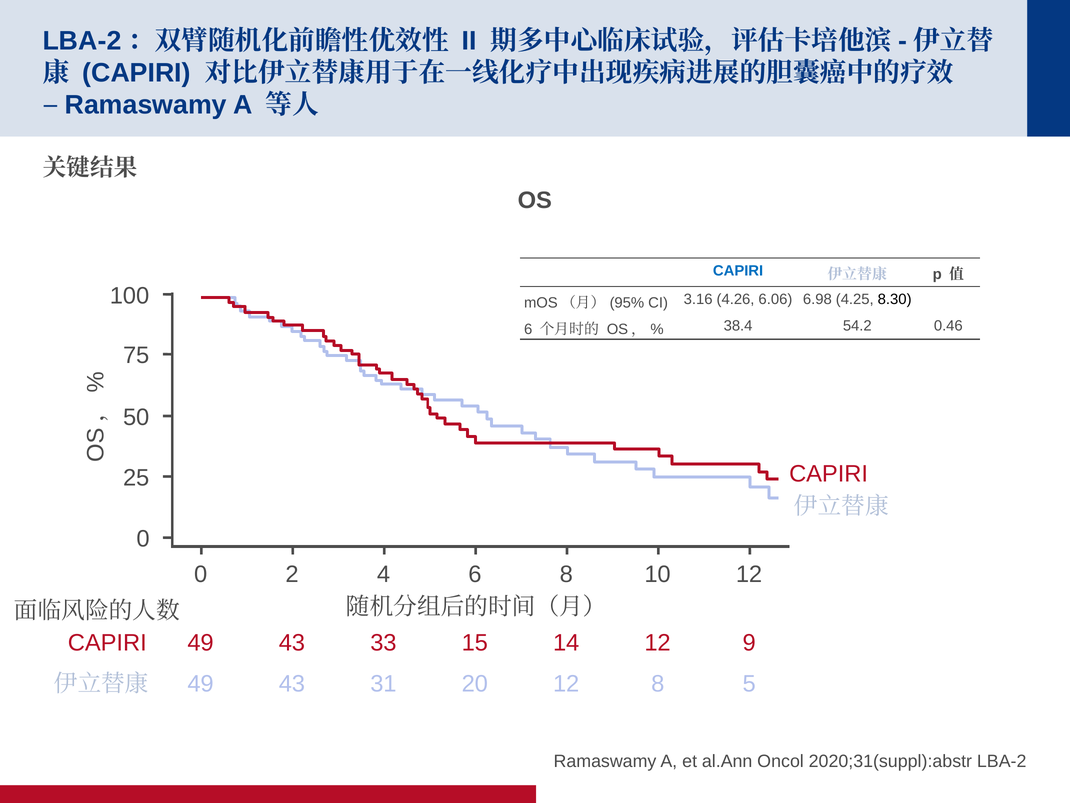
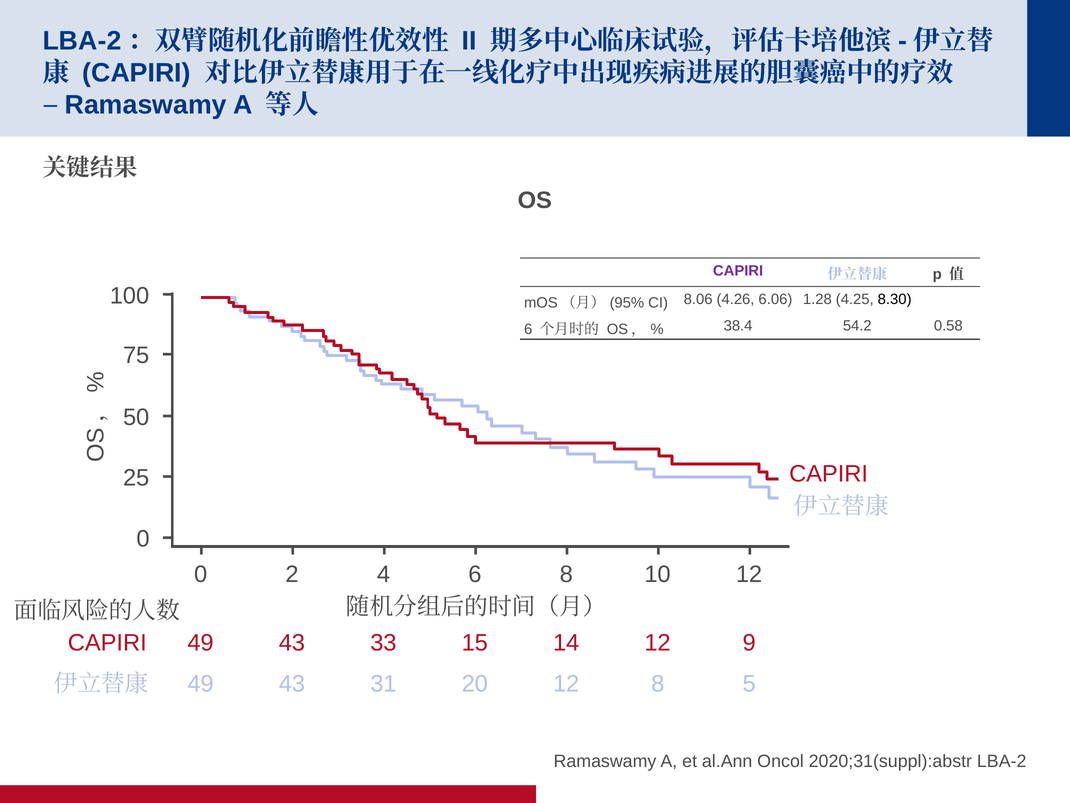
CAPIRI colour: blue -> purple (738, 270)
3.16: 3.16 -> 8.06 (698, 299)
6.98: 6.98 -> 1.28 (817, 299)
0.46: 0.46 -> 0.58 (948, 325)
